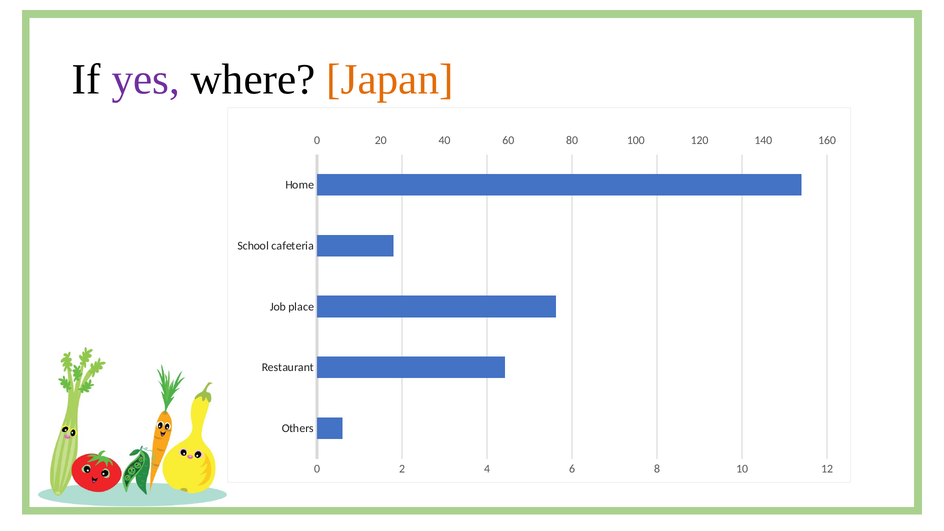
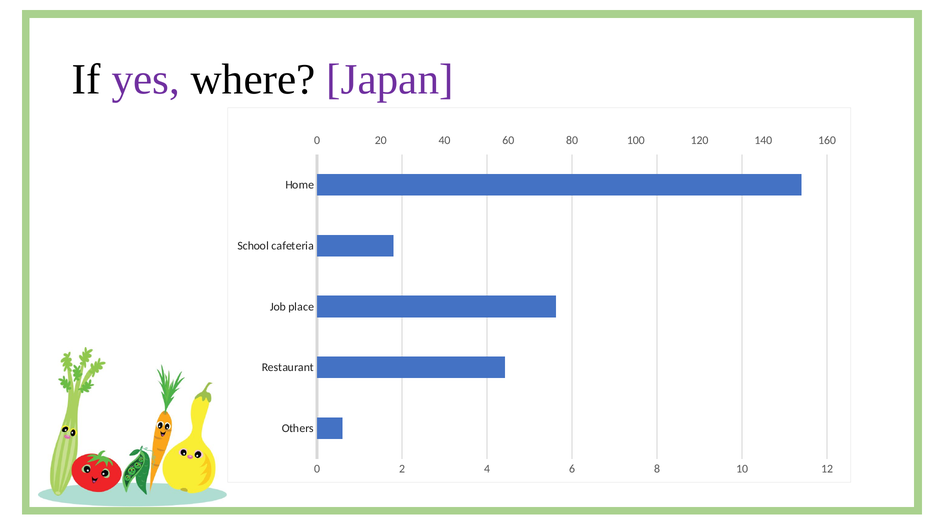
Japan colour: orange -> purple (390, 79)
